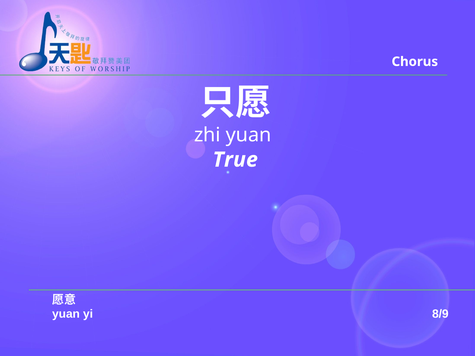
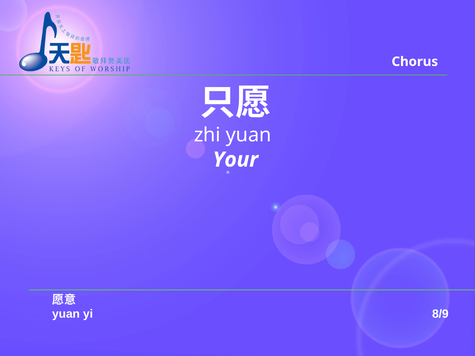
True: True -> Your (235, 160)
